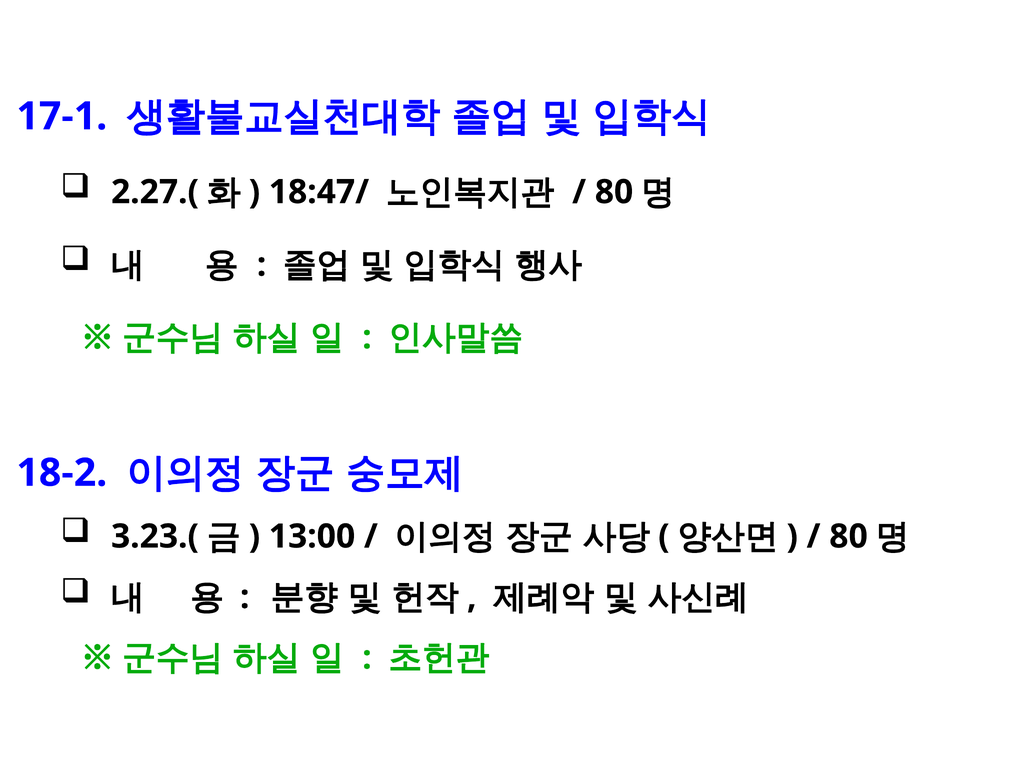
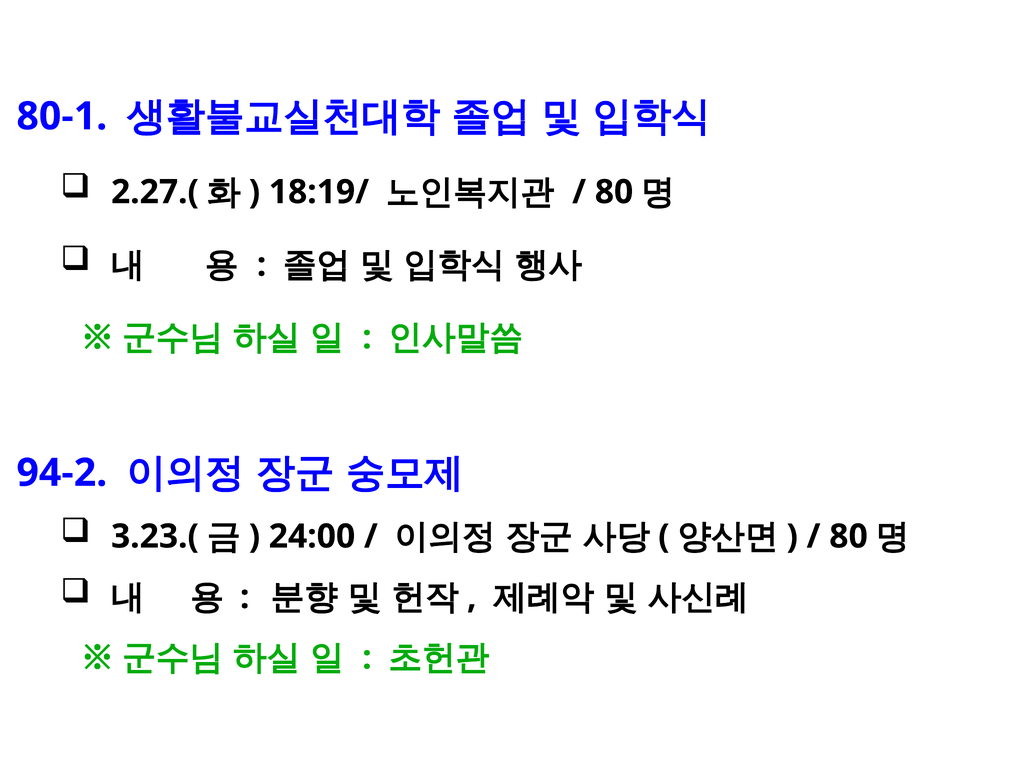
17-1: 17-1 -> 80-1 (62, 116)
18:47/: 18:47/ -> 18:19/ (319, 192)
18-2: 18-2 -> 94-2 (62, 473)
13:00: 13:00 -> 24:00 (312, 536)
